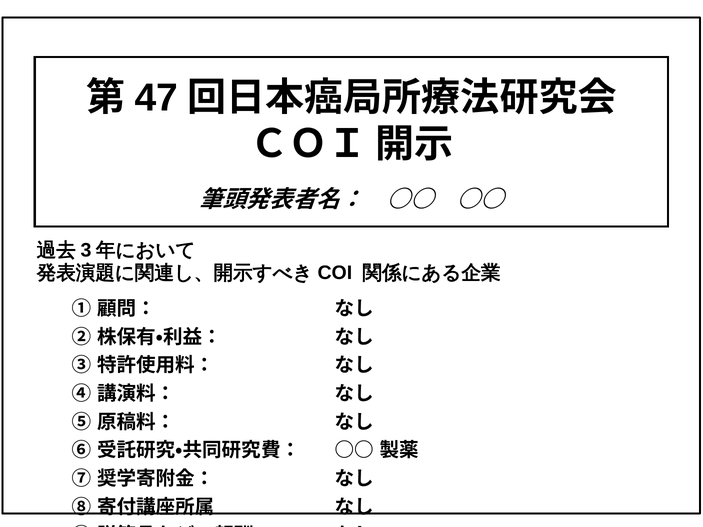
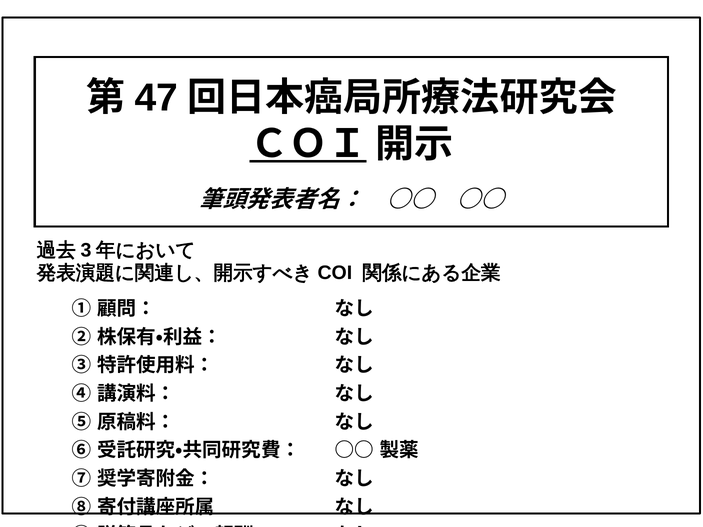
ＣＯＩ underline: none -> present (308, 145)
